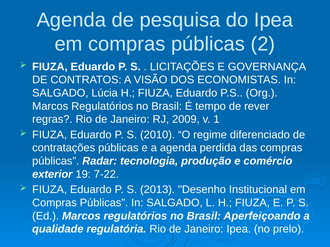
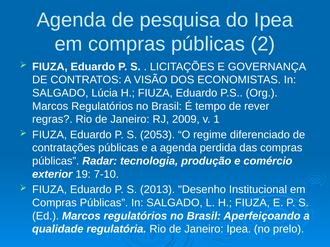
2010: 2010 -> 2053 (158, 135)
7-22: 7-22 -> 7-10 (106, 175)
